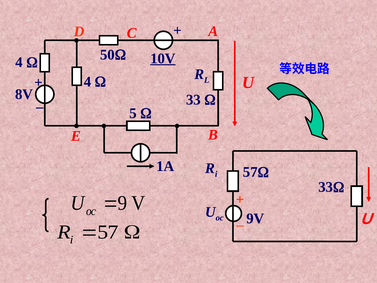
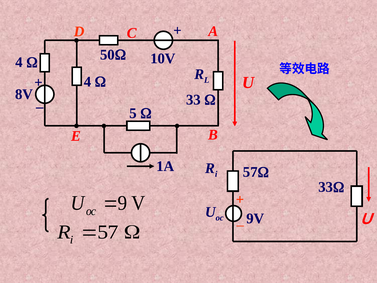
10V underline: present -> none (163, 58)
